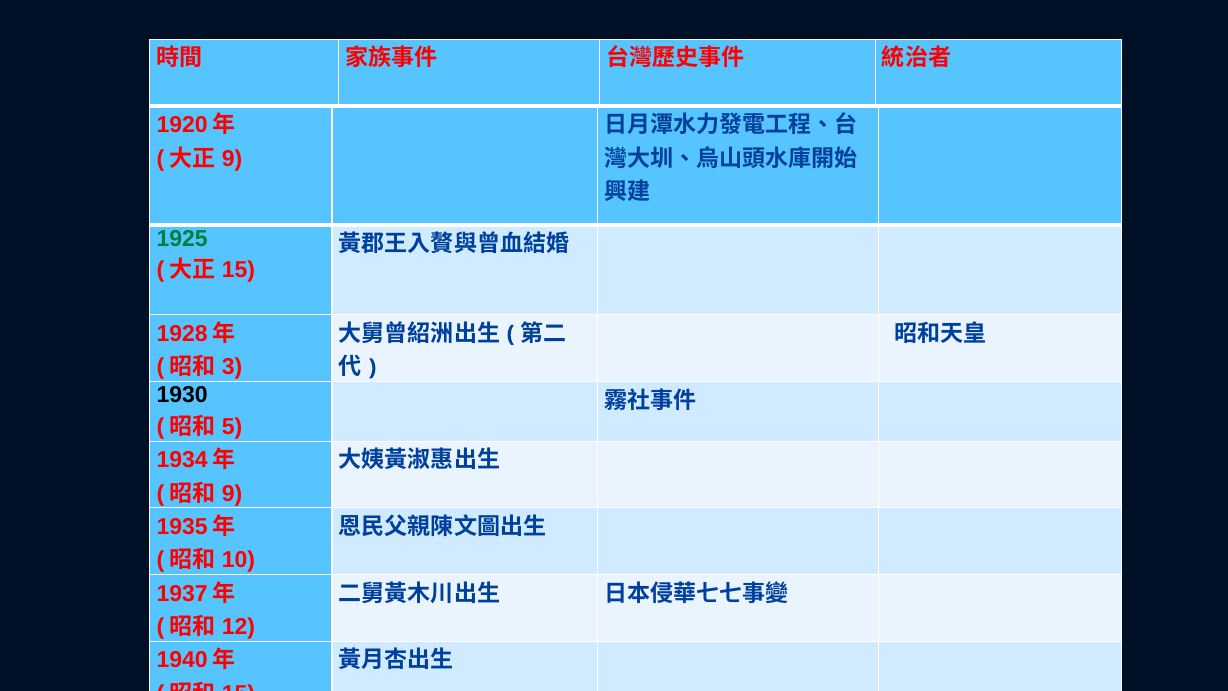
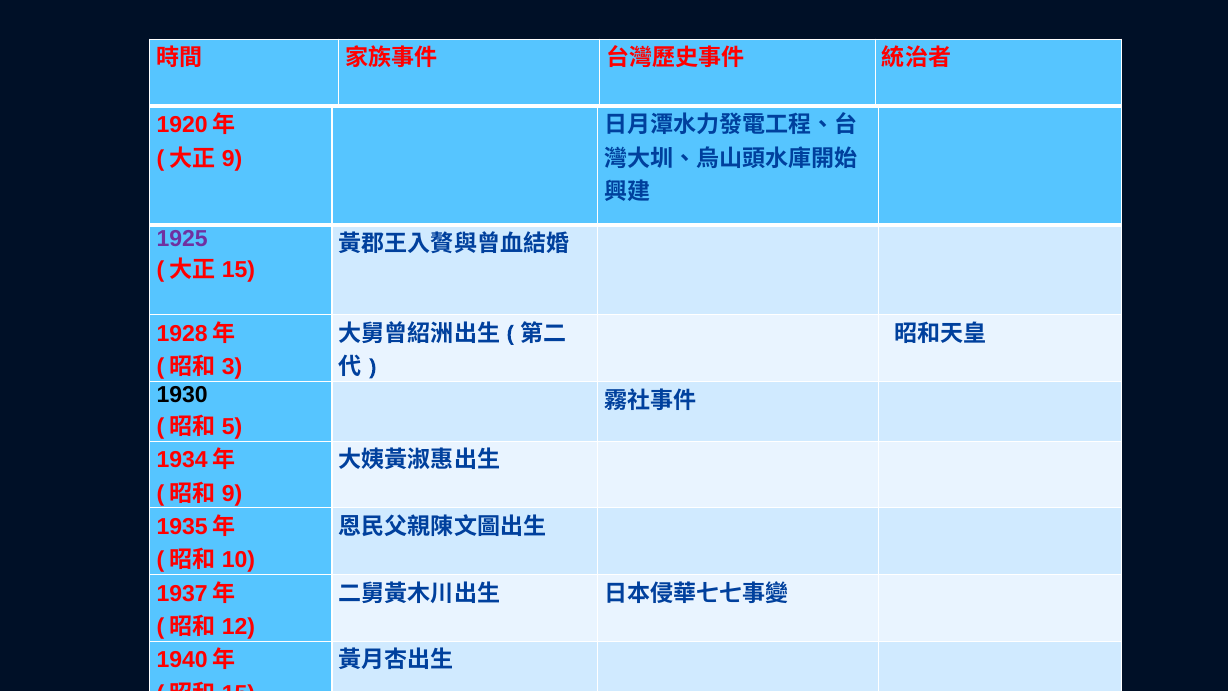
1925 colour: green -> purple (182, 238)
